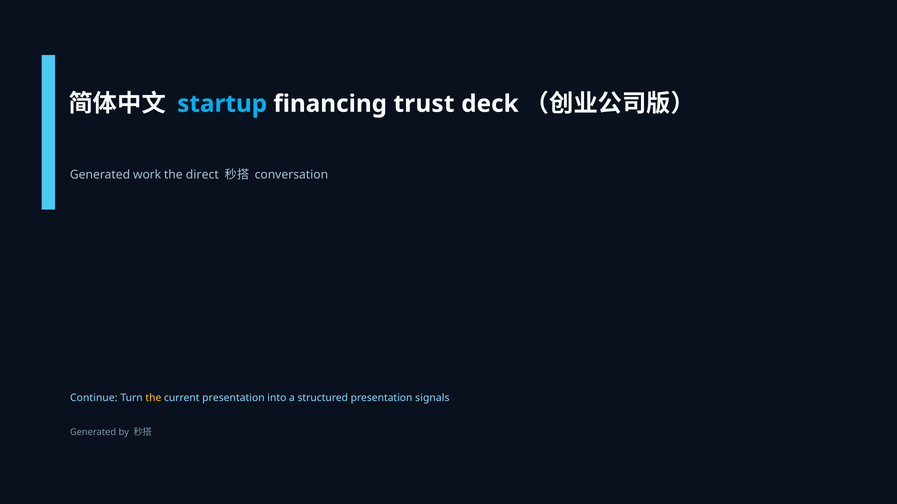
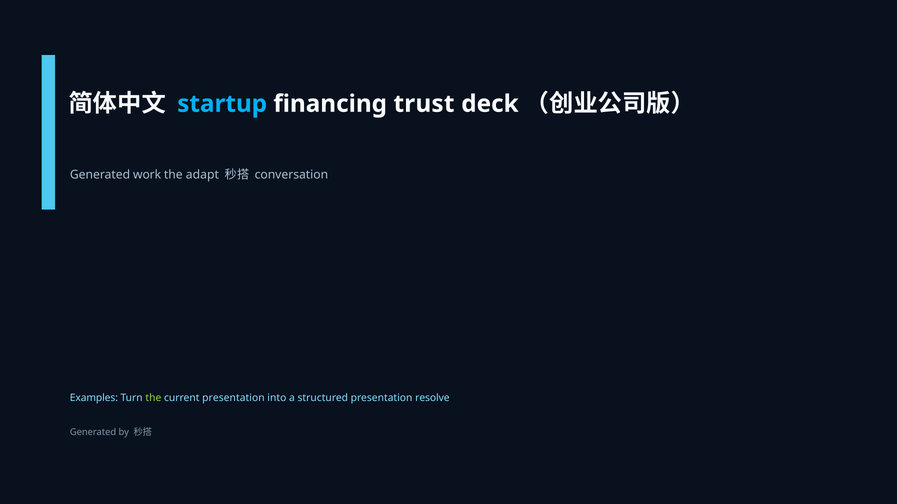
direct: direct -> adapt (202, 175)
Continue: Continue -> Examples (94, 398)
the colour: yellow -> light green (153, 398)
signals: signals -> resolve (432, 398)
